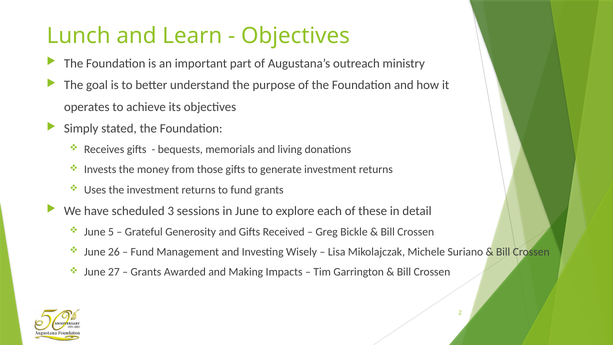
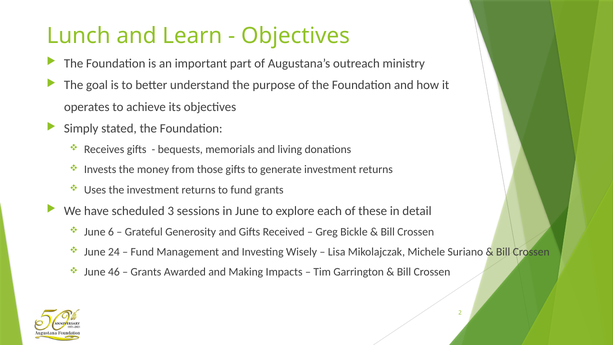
5: 5 -> 6 (111, 232)
26: 26 -> 24 (114, 252)
27: 27 -> 46 (114, 272)
